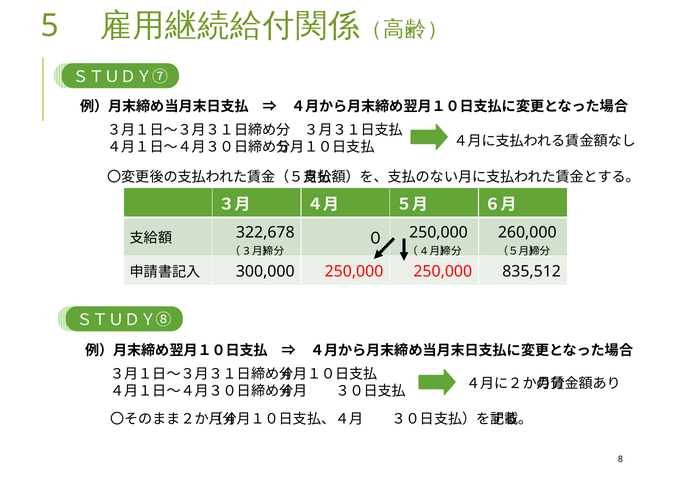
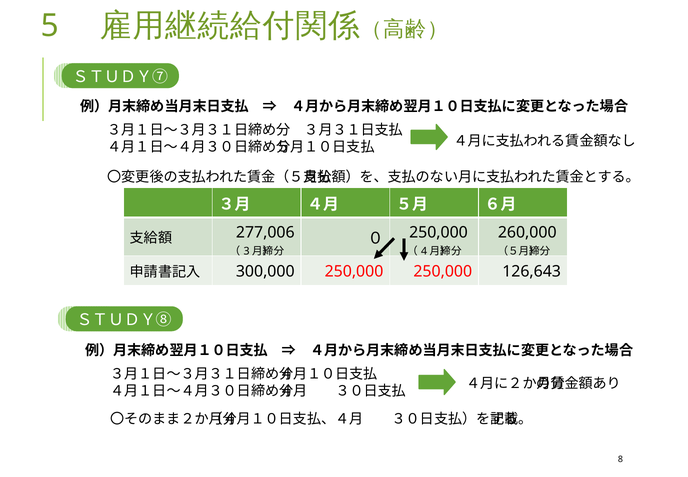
322,678: 322,678 -> 277,006 (265, 232)
835,512: 835,512 -> 126,643 (532, 271)
